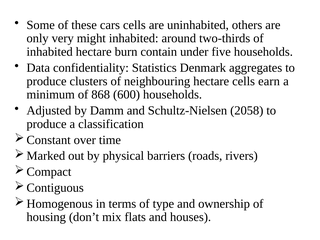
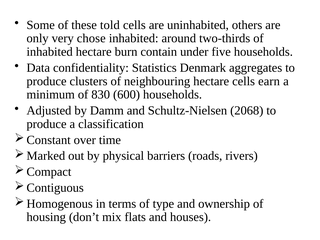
cars: cars -> told (110, 25)
might: might -> chose (91, 38)
868: 868 -> 830 (101, 95)
2058: 2058 -> 2068 (247, 111)
